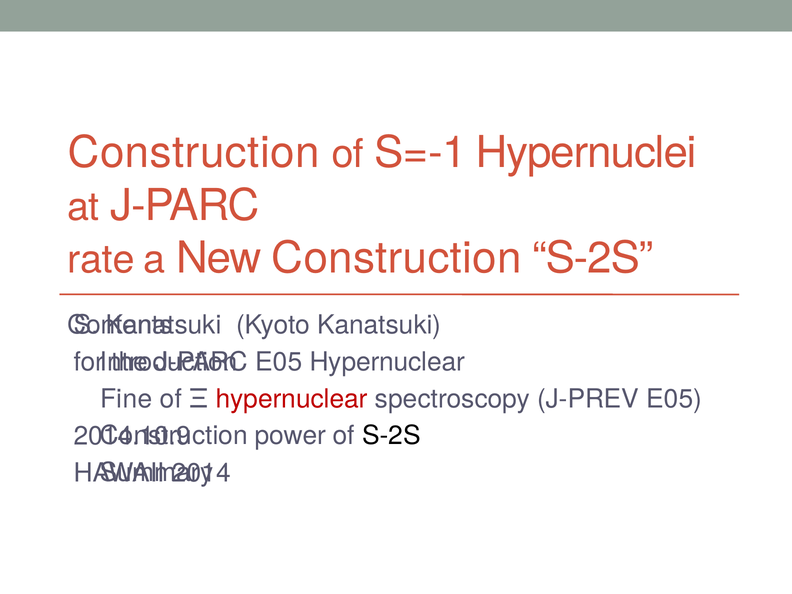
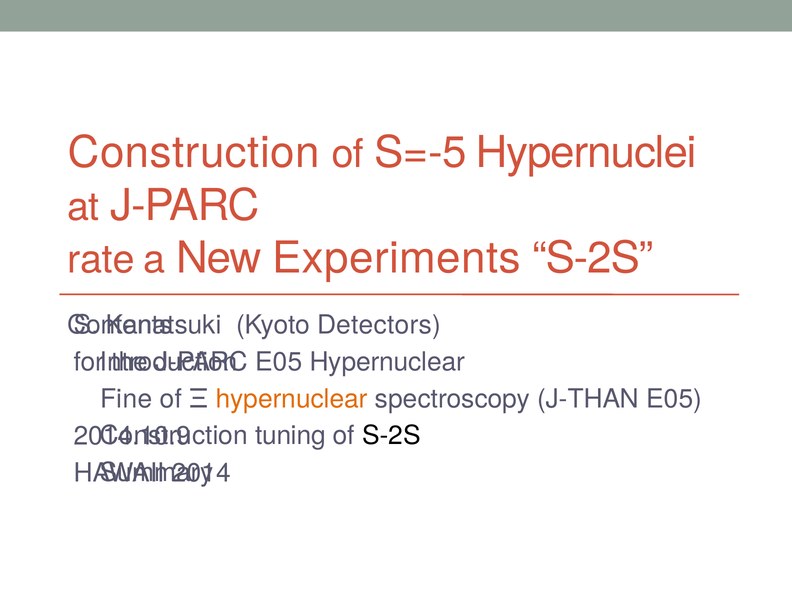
S=-1: S=-1 -> S=-5 (420, 153)
New Construction: Construction -> Experiments (397, 258)
Kyoto Kanatsuki: Kanatsuki -> Detectors (379, 325)
hypernuclear colour: red -> orange (292, 399)
J-PREV: J-PREV -> J-THAN (588, 399)
power: power -> tuning (290, 436)
